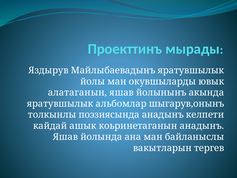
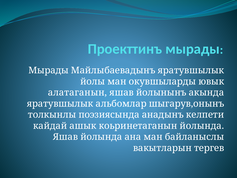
Яздырув: Яздырув -> Мырады (49, 70)
коьринетаганын анадынъ: анадынъ -> йолында (202, 126)
